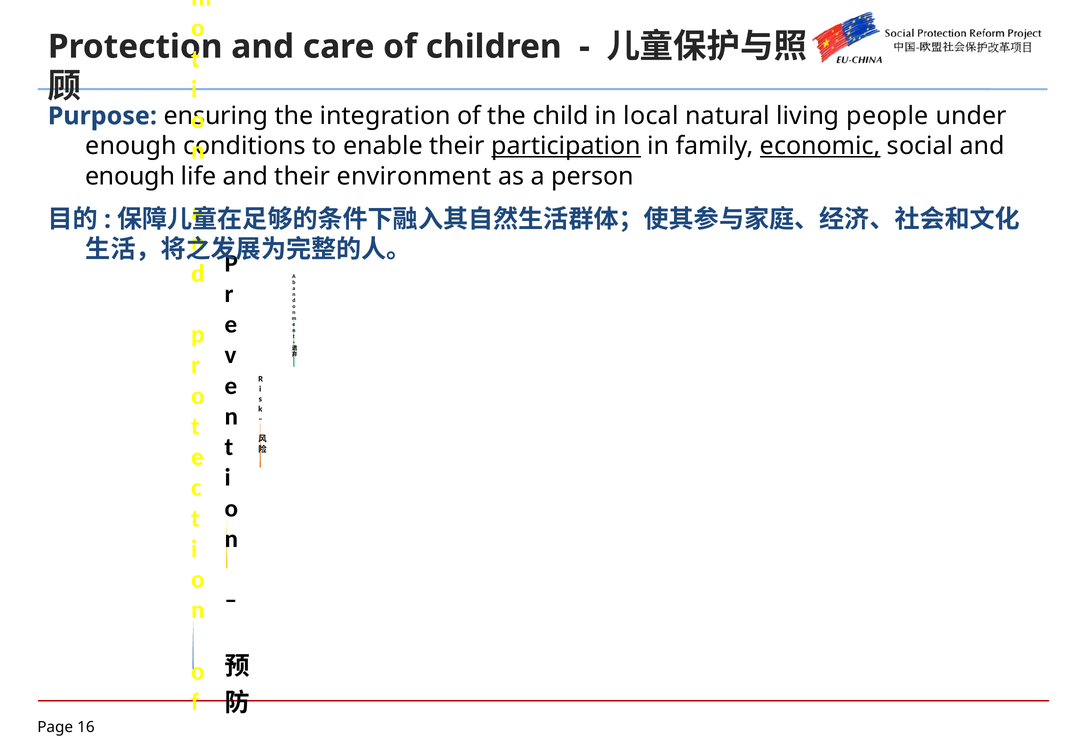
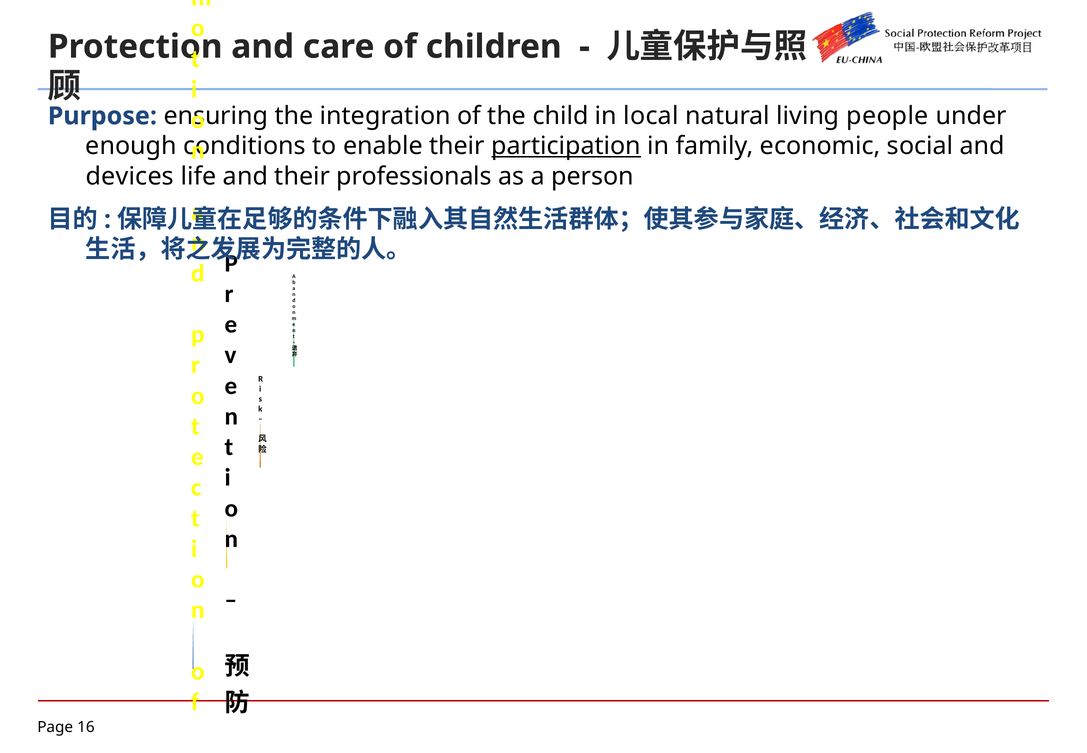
economic underline: present -> none (820, 146)
enough: enough -> devices (130, 176)
environment: environment -> professionals (414, 176)
